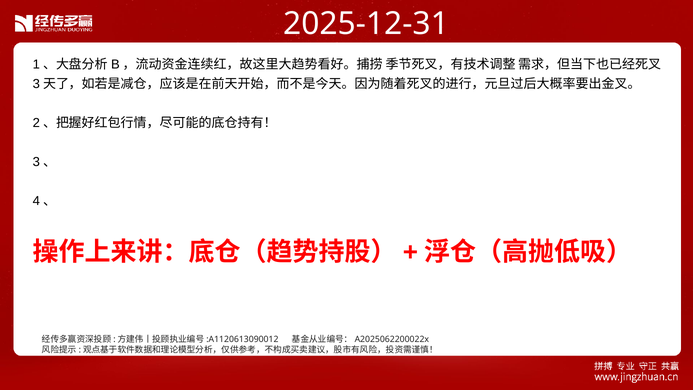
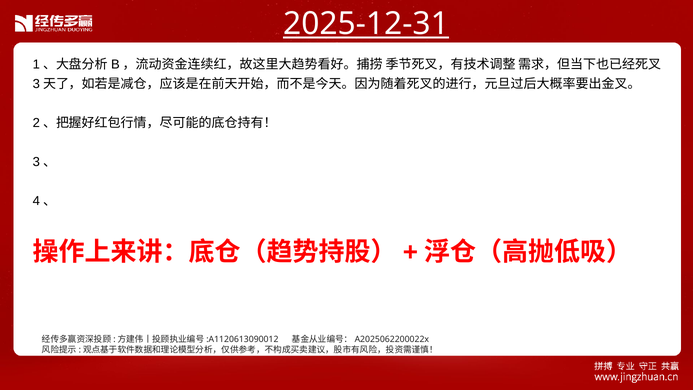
2025-12-31 underline: none -> present (366, 24)
